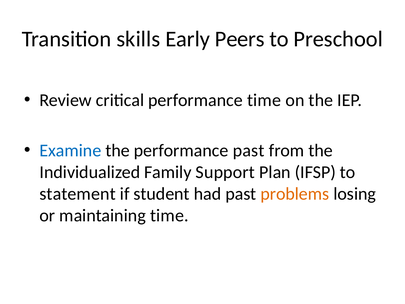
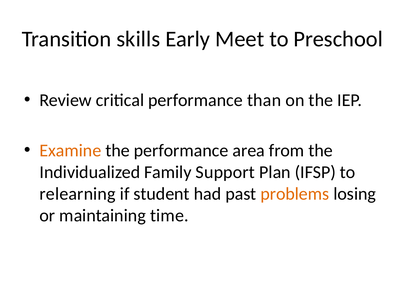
Peers: Peers -> Meet (240, 39)
performance time: time -> than (264, 100)
Examine colour: blue -> orange (70, 150)
performance past: past -> area (249, 150)
statement: statement -> relearning (78, 194)
